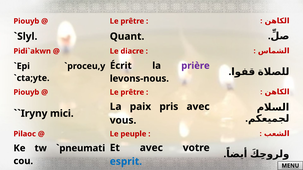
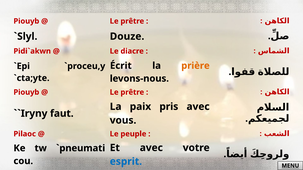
Quant: Quant -> Douze (127, 36)
prière colour: purple -> orange (195, 66)
mici: mici -> faut (62, 114)
